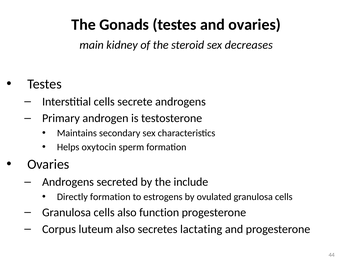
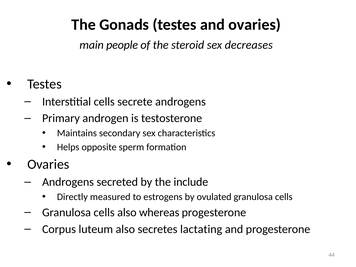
kidney: kidney -> people (122, 45)
oxytocin: oxytocin -> opposite (99, 147)
Directly formation: formation -> measured (110, 197)
function: function -> whereas (159, 212)
